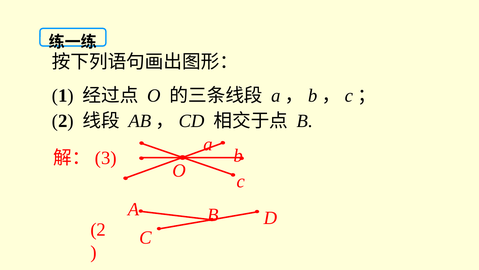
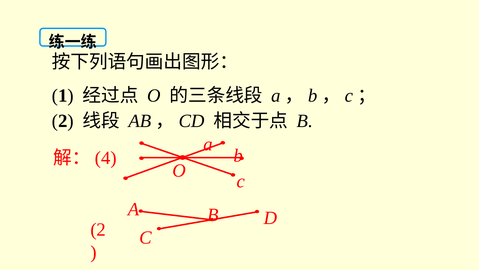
3: 3 -> 4 (106, 158)
